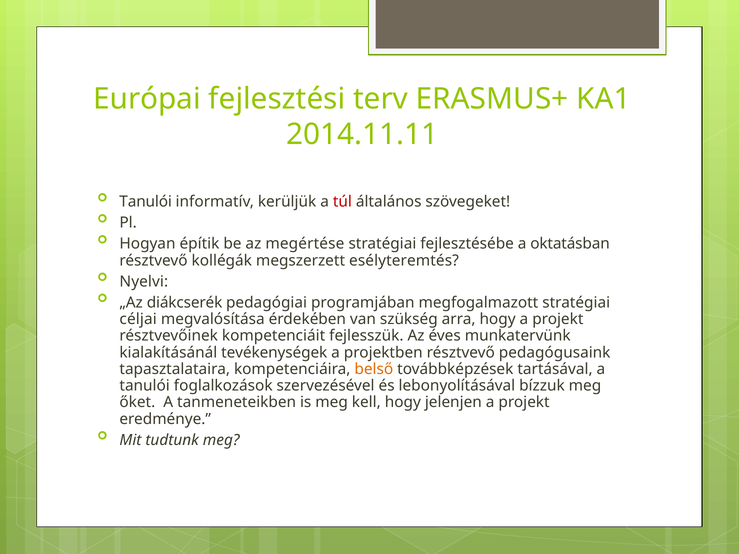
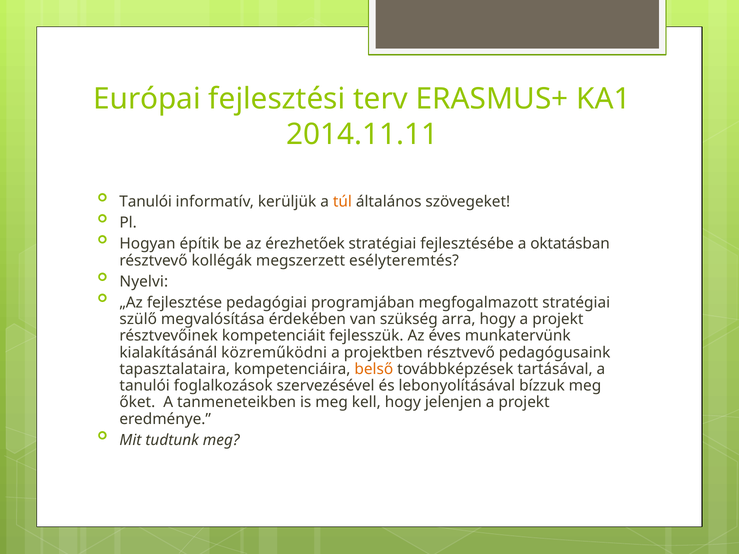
túl colour: red -> orange (342, 202)
megértése: megértése -> érezhetőek (305, 244)
diákcserék: diákcserék -> fejlesztése (184, 303)
céljai: céljai -> szülő (138, 319)
tevékenységek: tevékenységek -> közreműködni (274, 353)
